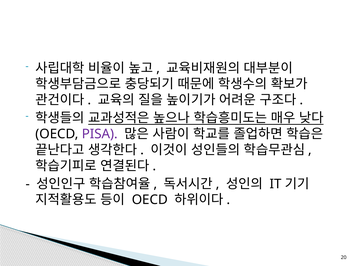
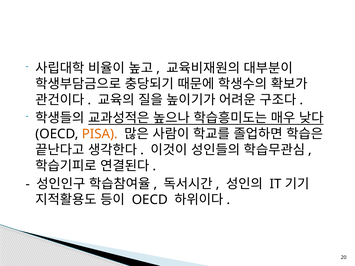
PISA colour: purple -> orange (100, 134)
